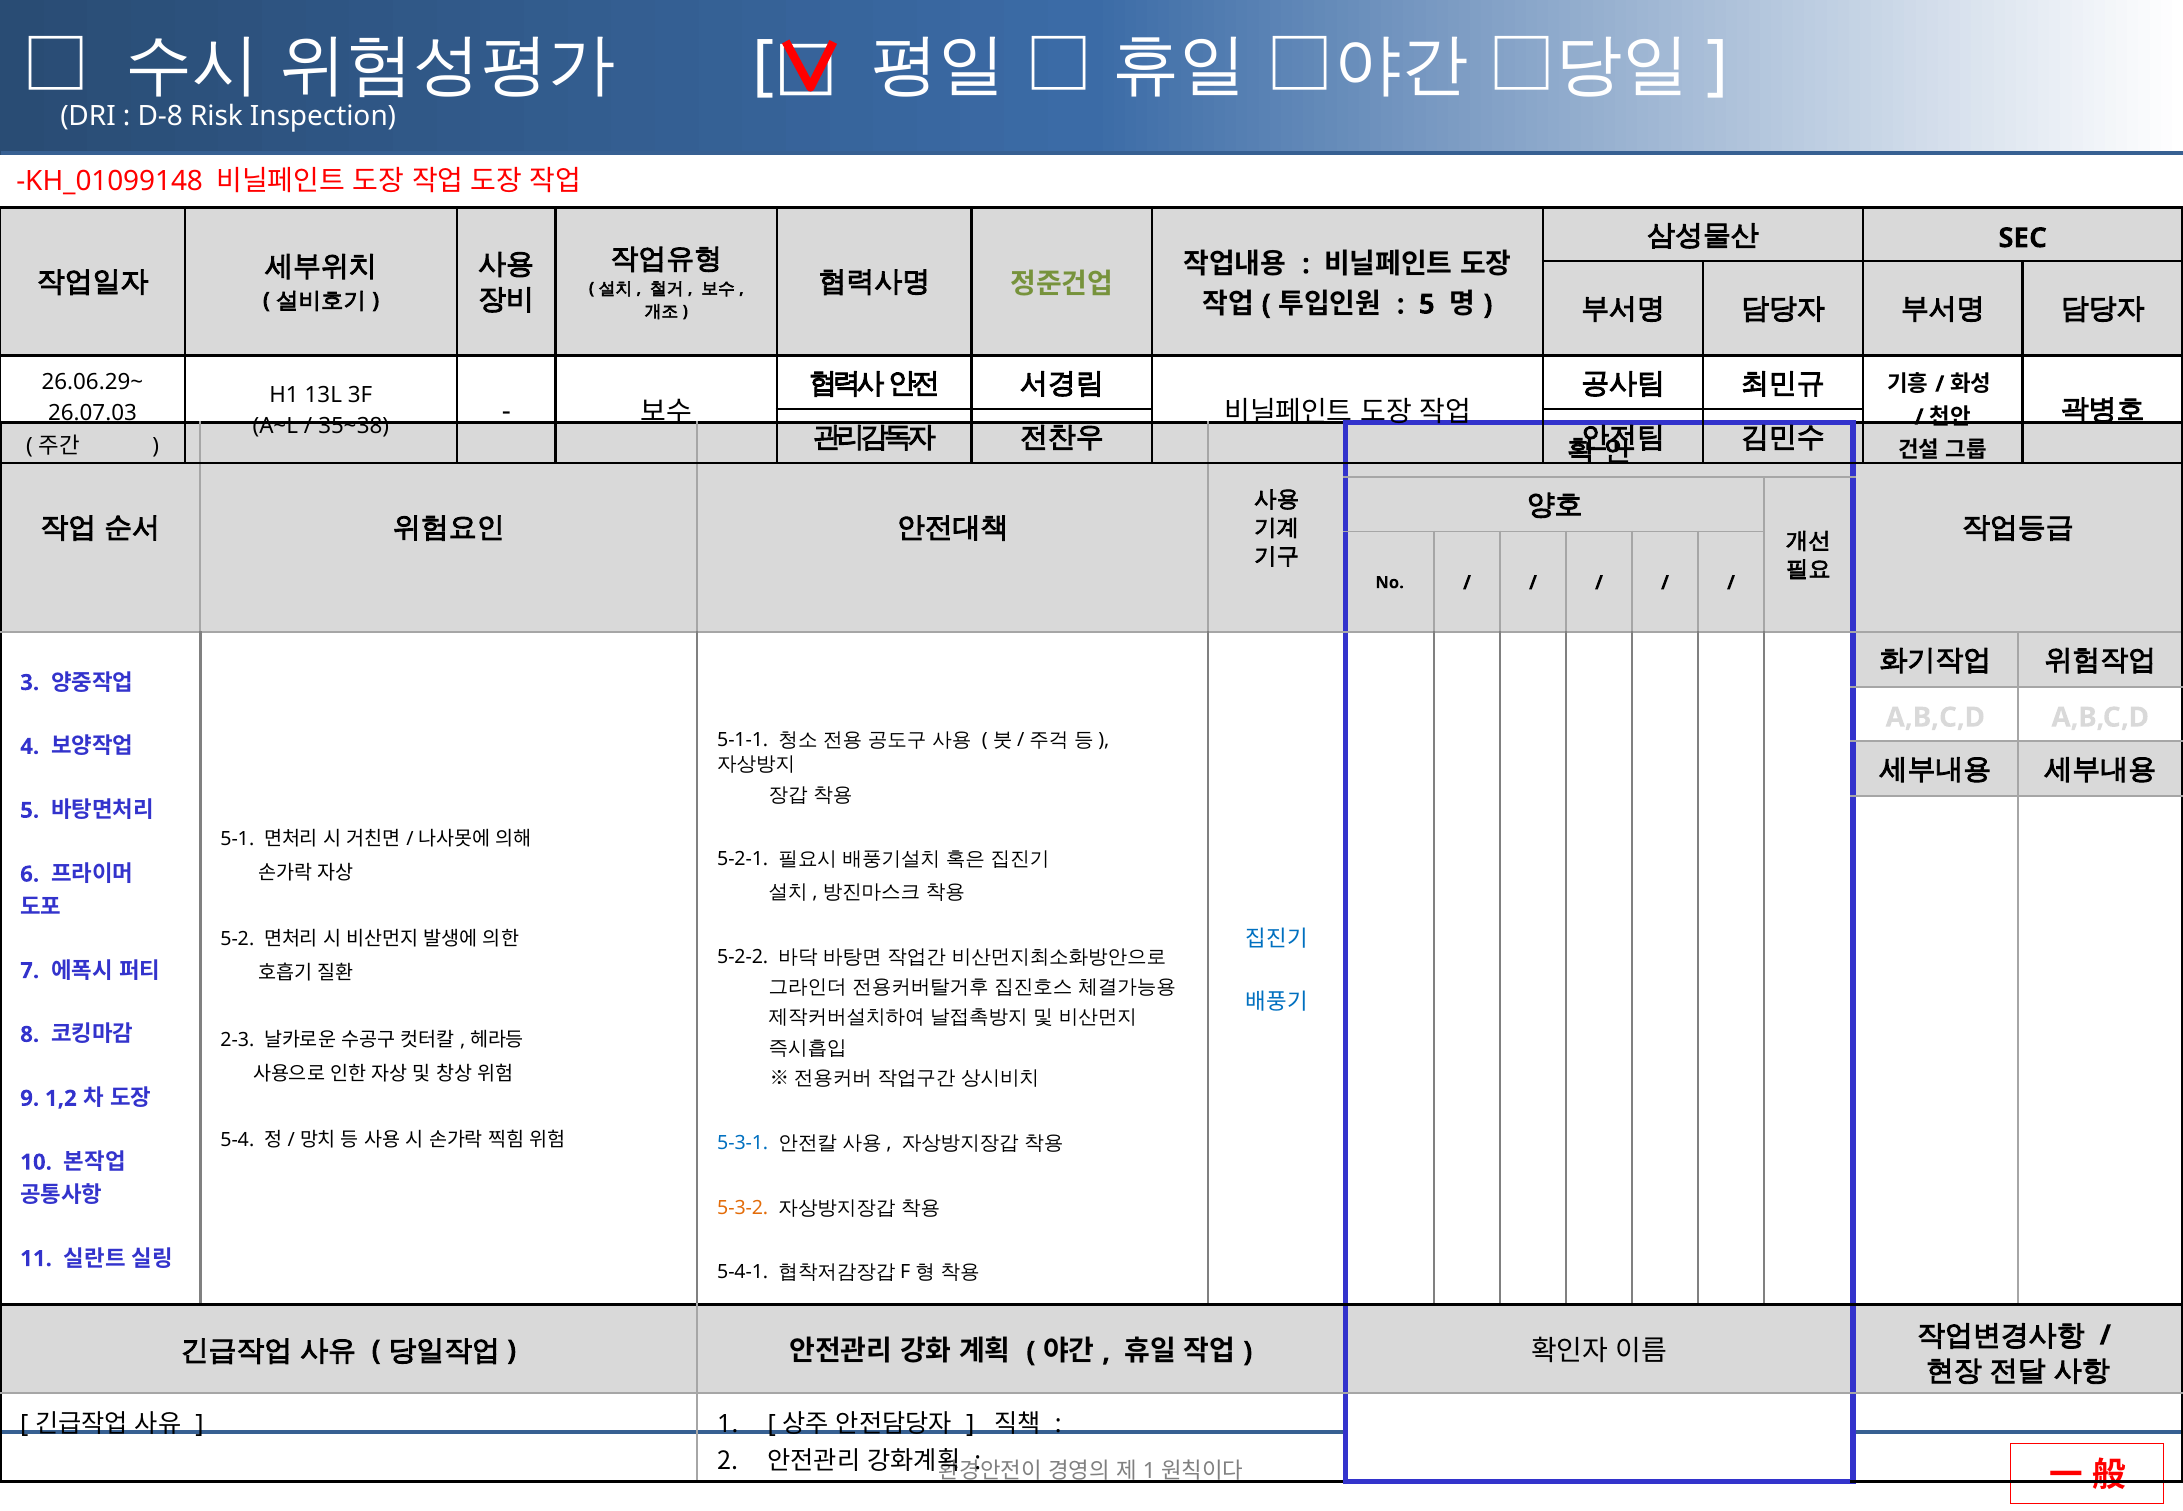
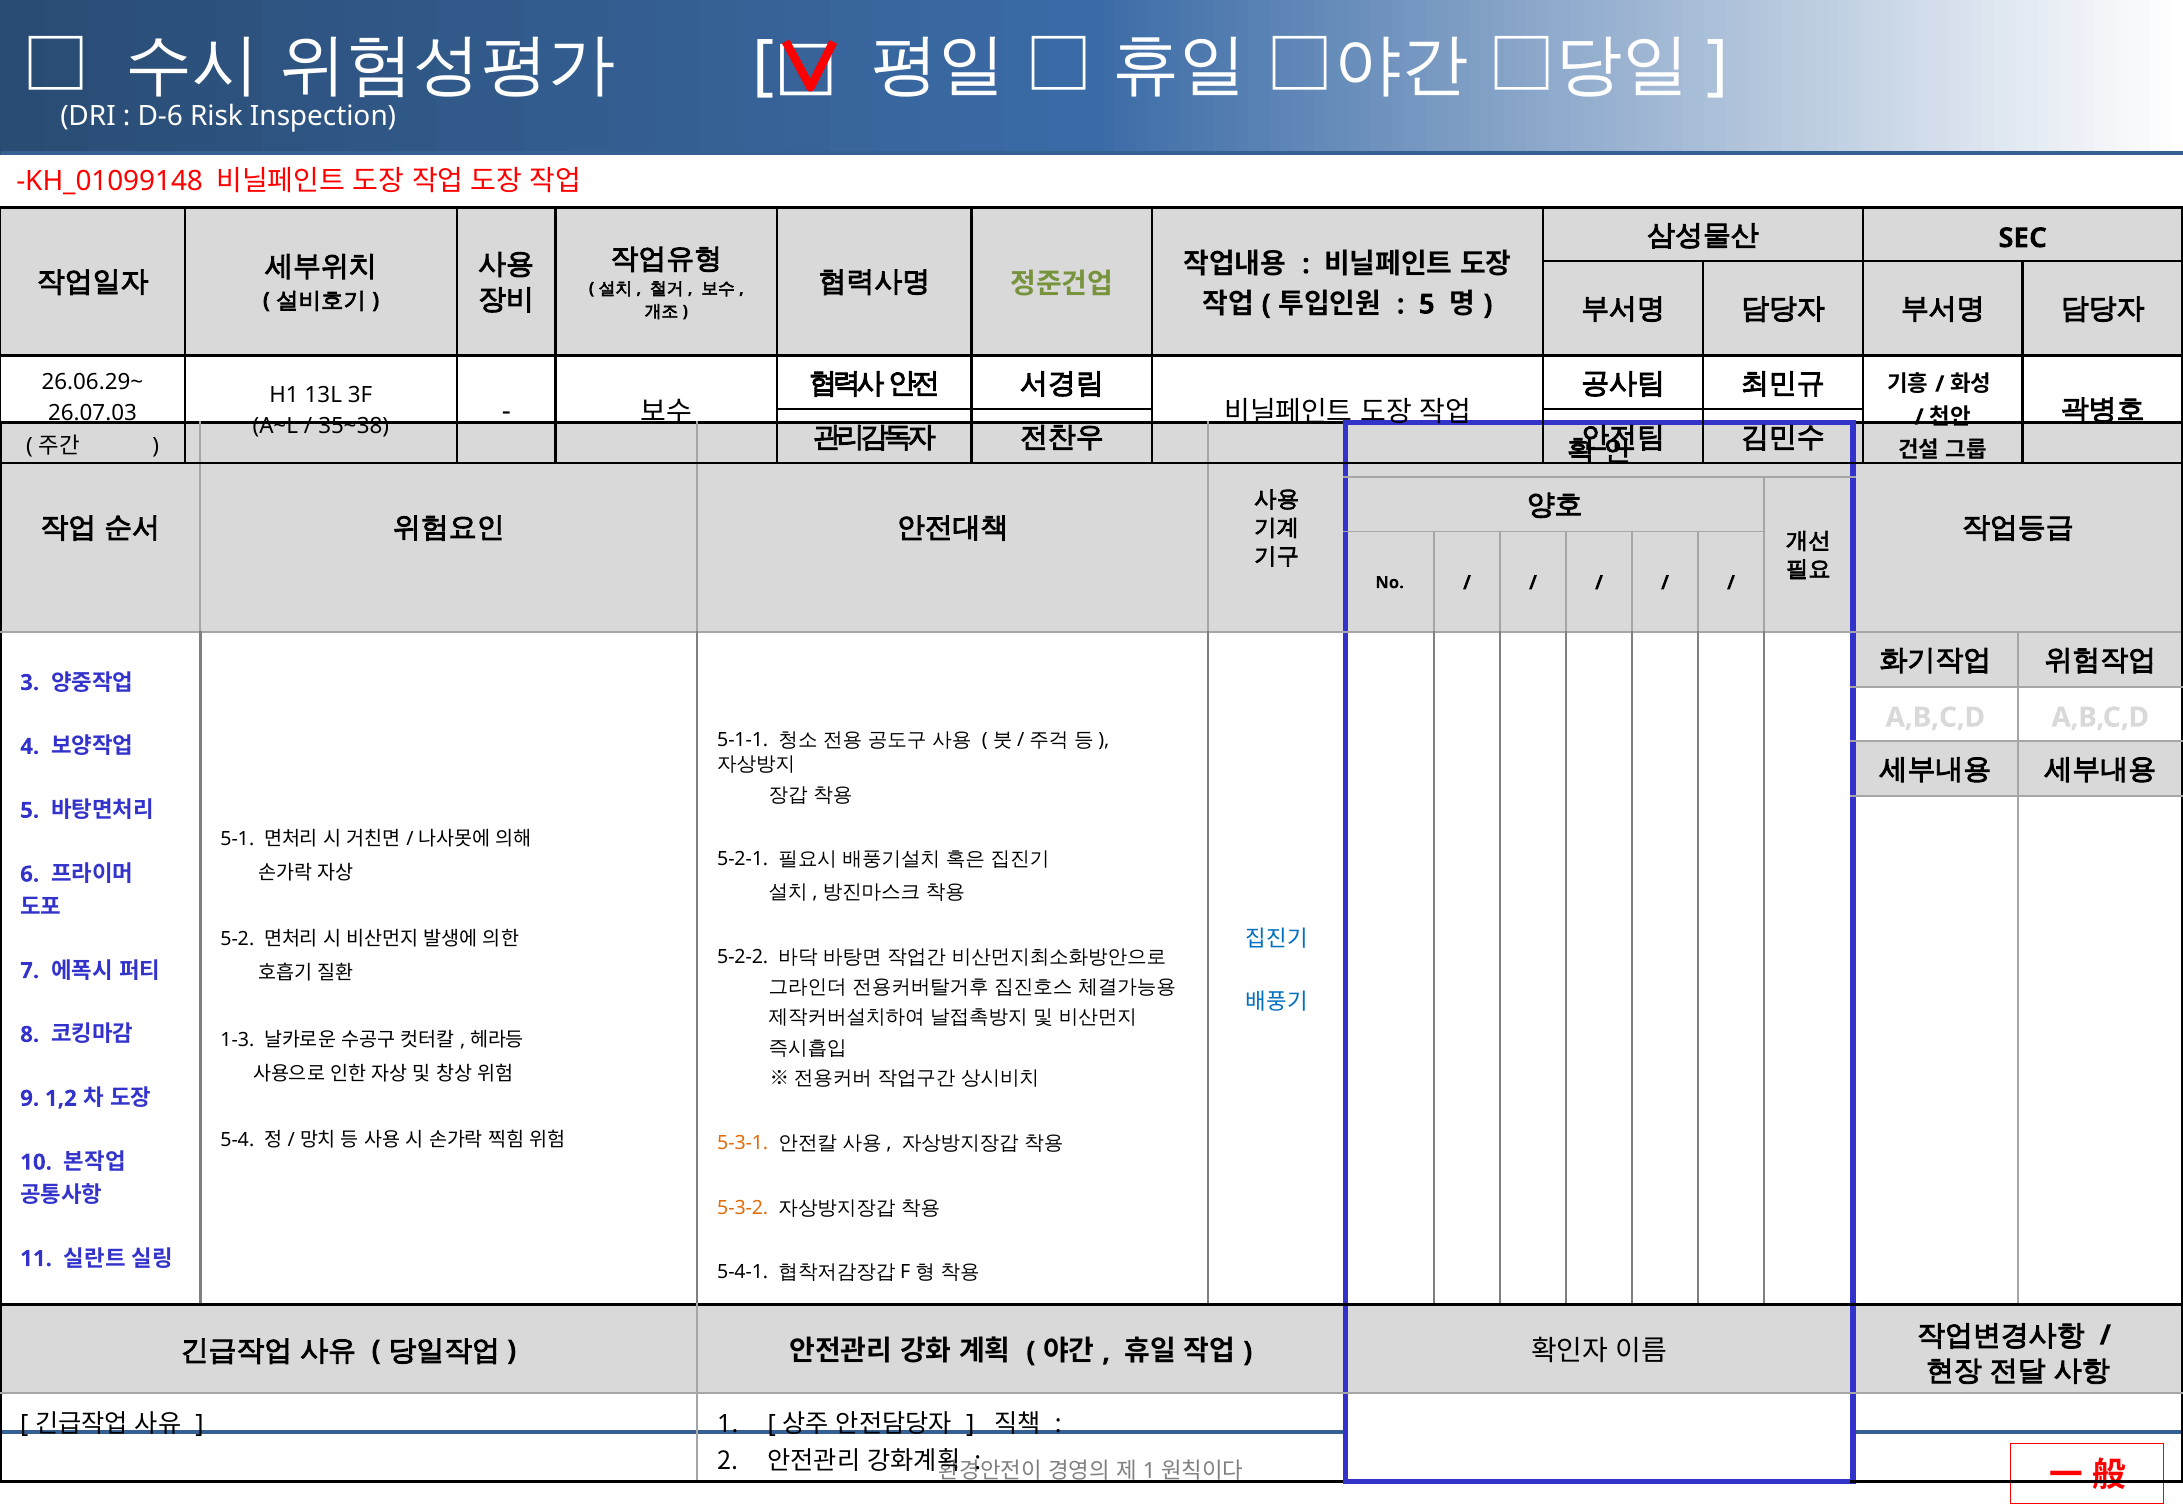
D-8: D-8 -> D-6 (160, 116)
2-3: 2-3 -> 1-3 (237, 1040)
5-3-1 colour: blue -> orange (743, 1143)
